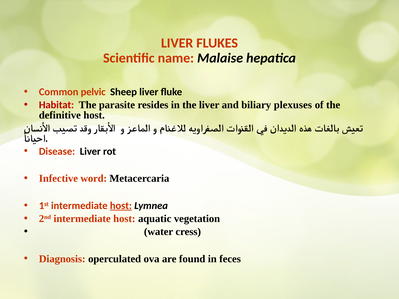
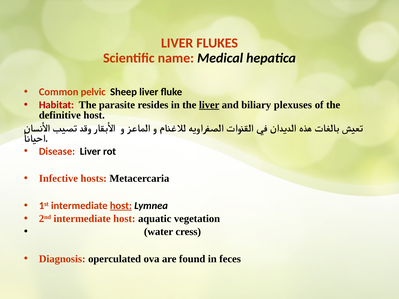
Malaise: Malaise -> Medical (220, 58)
liver underline: none -> present (209, 105)
word: word -> hosts (94, 179)
